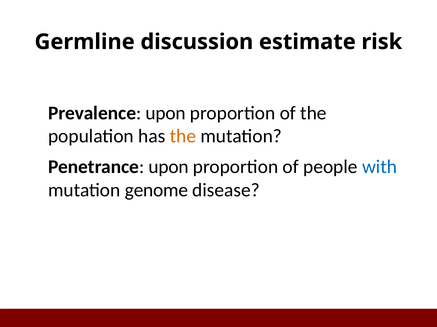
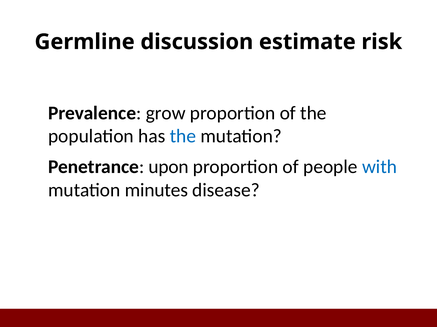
Prevalence upon: upon -> grow (166, 113)
the colour: orange -> blue (183, 137)
genome: genome -> minutes (156, 190)
